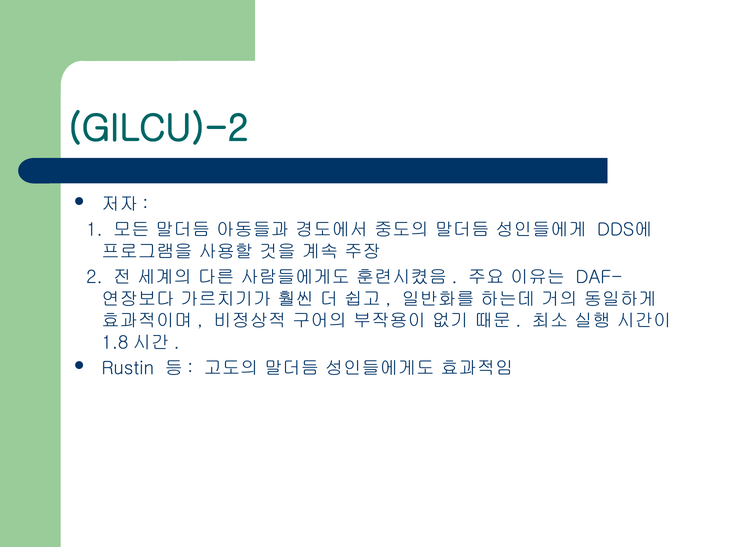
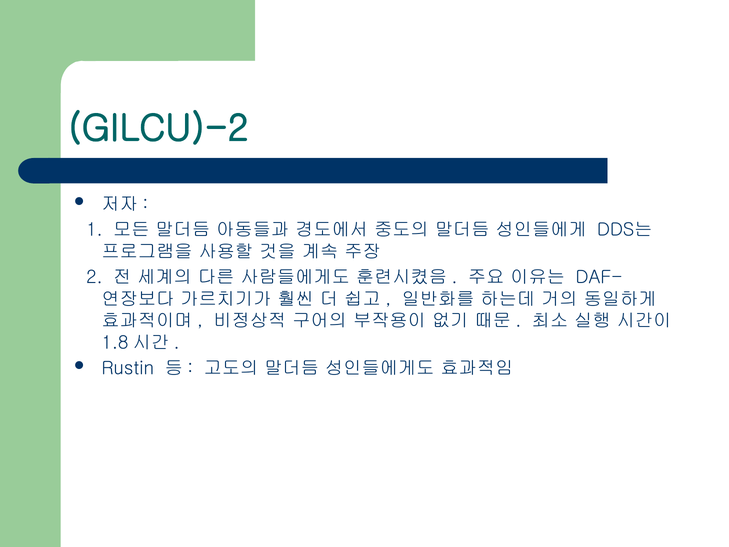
DDS에: DDS에 -> DDS는 (625, 230)
